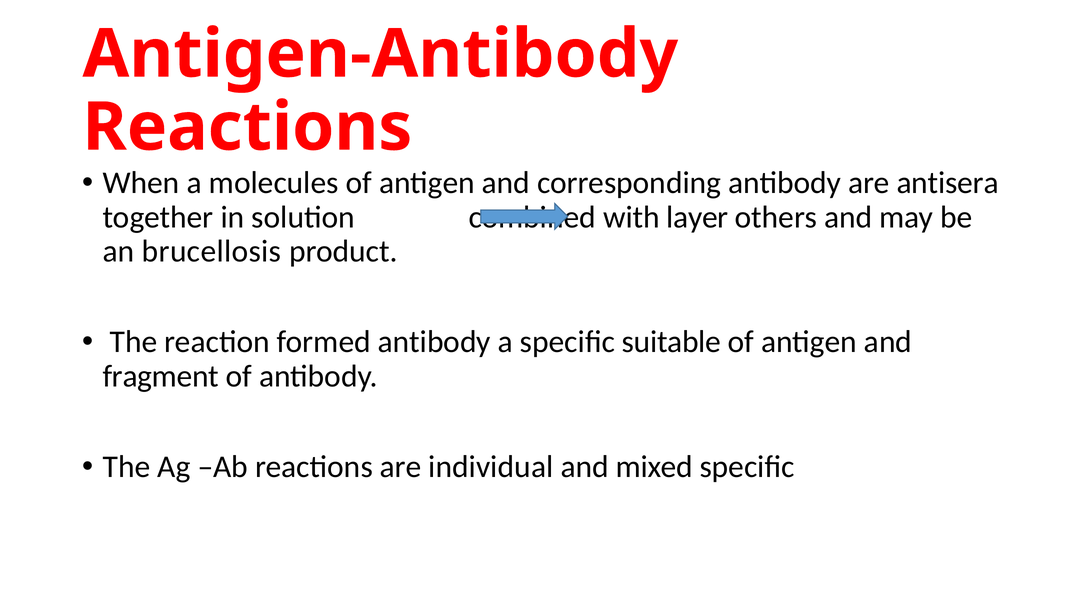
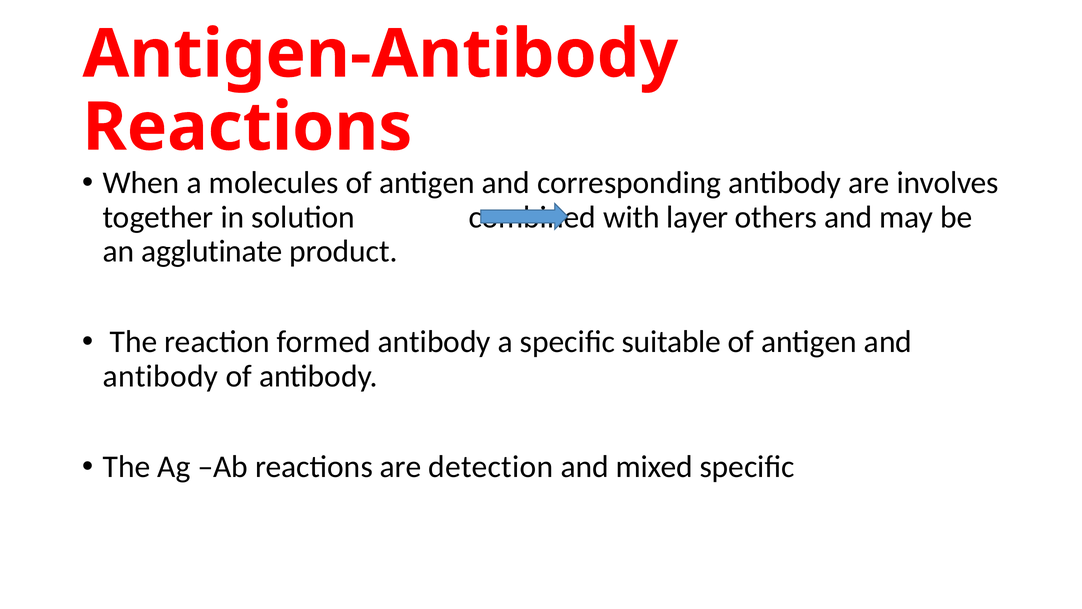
antisera: antisera -> involves (948, 183)
brucellosis: brucellosis -> agglutinate (212, 251)
fragment: fragment -> antibody (161, 376)
individual: individual -> detection (491, 467)
